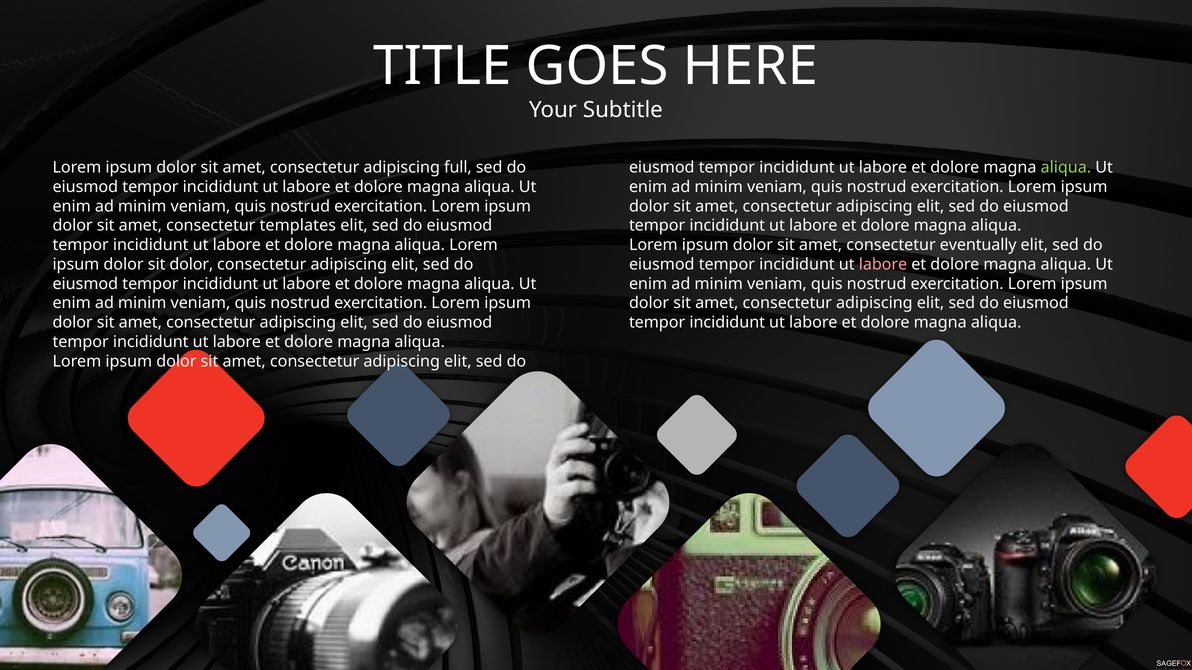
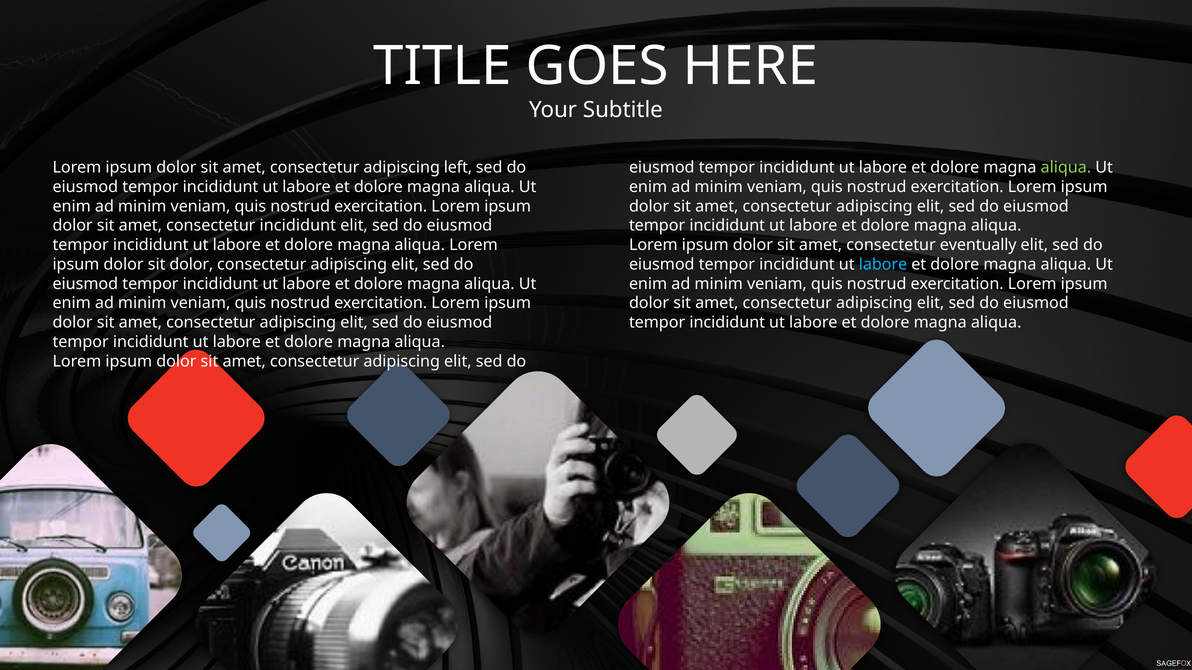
full: full -> left (458, 168)
consectetur templates: templates -> incididunt (298, 226)
labore colour: pink -> light blue (883, 265)
